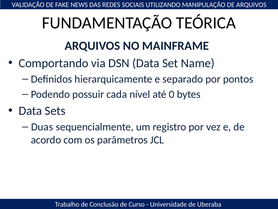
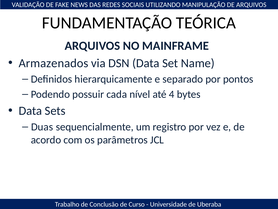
Comportando: Comportando -> Armazenados (53, 63)
0: 0 -> 4 (172, 94)
